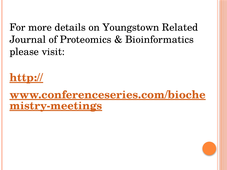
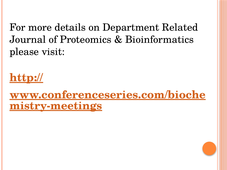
Youngstown: Youngstown -> Department (131, 28)
